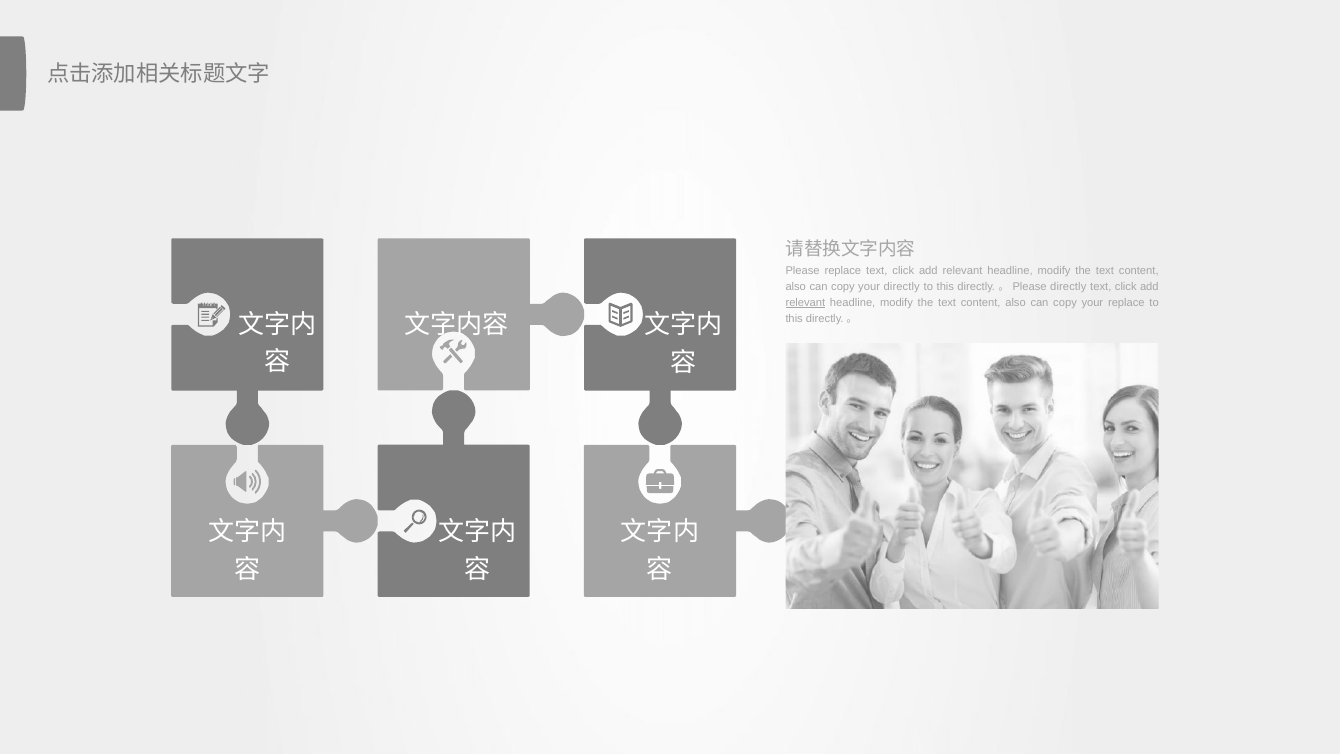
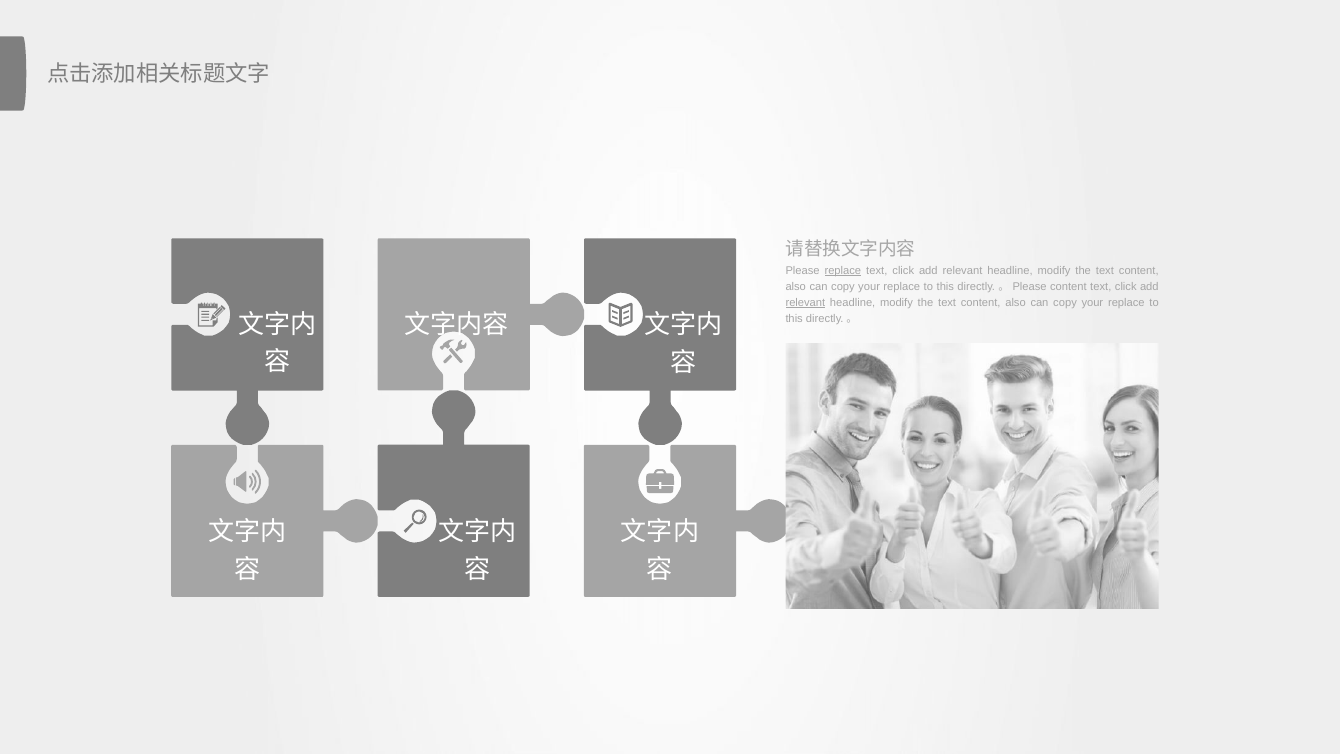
replace underline: none -> present (843, 270)
directly: directly -> replace (902, 286)
Please directly: directly -> content (1068, 286)
